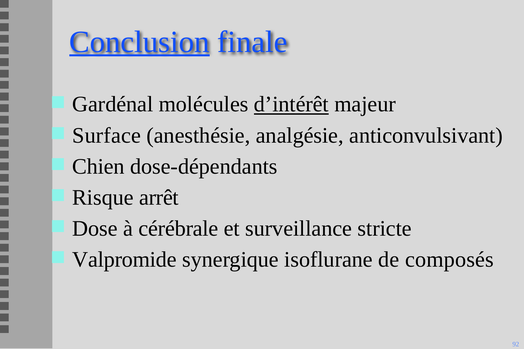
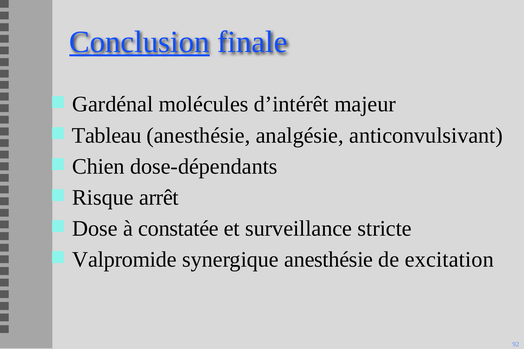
d’intérêt underline: present -> none (291, 104)
Surface: Surface -> Tableau (107, 135)
cérébrale: cérébrale -> constatée (178, 228)
synergique isoflurane: isoflurane -> anesthésie (329, 259)
composés: composés -> excitation (449, 259)
